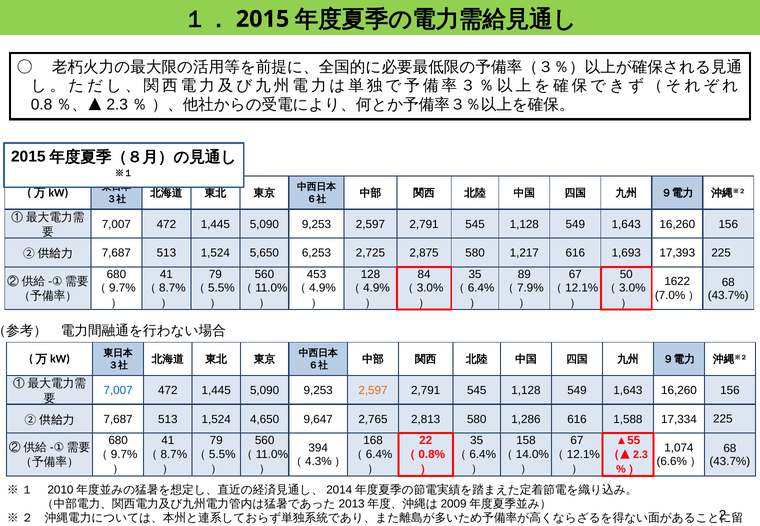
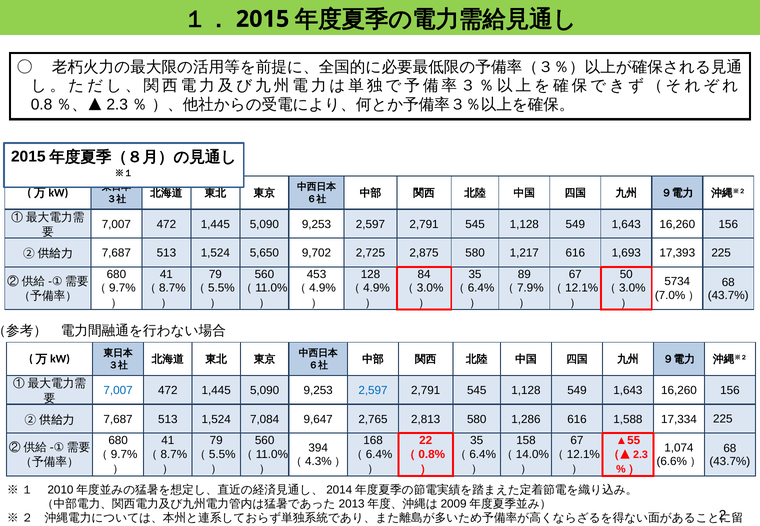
6,253: 6,253 -> 9,702 (316, 253)
1622: 1622 -> 5734 (677, 282)
2,597 colour: orange -> blue (373, 391)
4,650: 4,650 -> 7,084 (265, 419)
